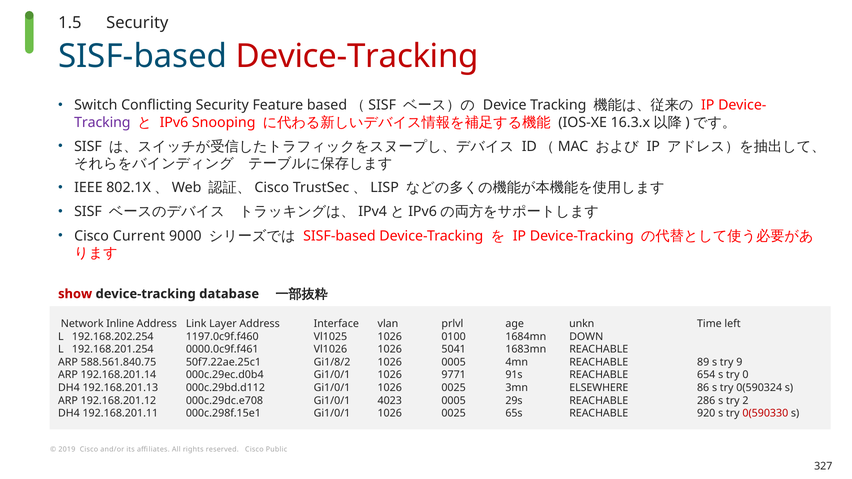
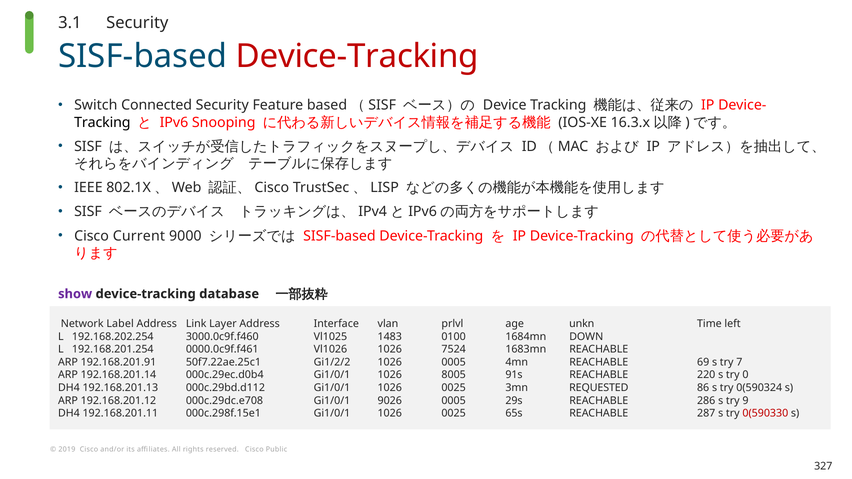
1.5: 1.5 -> 3.1 (70, 23)
Conflicting: Conflicting -> Connected (157, 105)
Tracking colour: purple -> black (102, 122)
show colour: red -> purple (75, 294)
Inline: Inline -> Label (120, 324)
1197.0c9f.f460: 1197.0c9f.f460 -> 3000.0c9f.f460 (222, 337)
Vl1025 1026: 1026 -> 1483 (390, 337)
5041: 5041 -> 7524 (454, 350)
588.561.840.75: 588.561.840.75 -> 192.168.201.91 (118, 362)
Gi1/8/2: Gi1/8/2 -> Gi1/2/2 (332, 362)
89: 89 -> 69 (703, 362)
9: 9 -> 7 (739, 362)
9771: 9771 -> 8005 (454, 375)
654: 654 -> 220 (706, 375)
ELSEWHERE: ELSEWHERE -> REQUESTED (599, 388)
4023: 4023 -> 9026 (390, 401)
2: 2 -> 9 (745, 401)
920: 920 -> 287 (706, 414)
